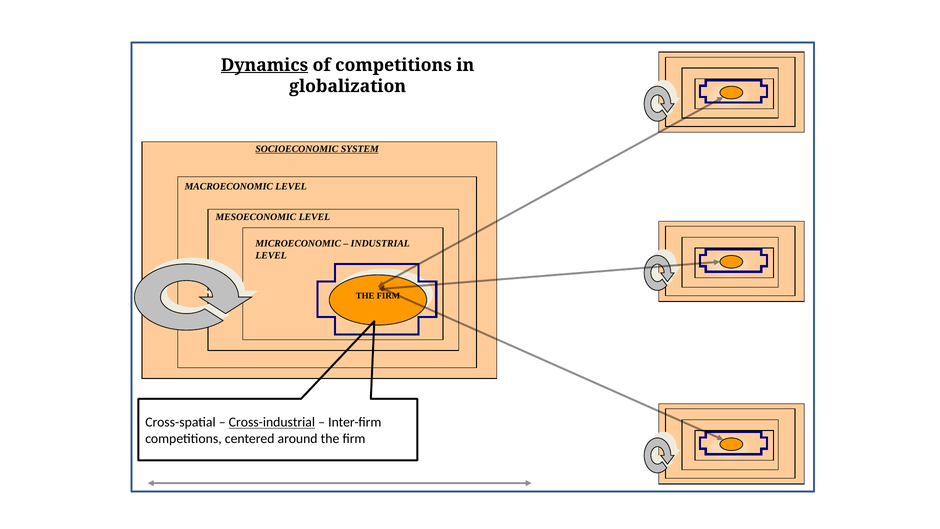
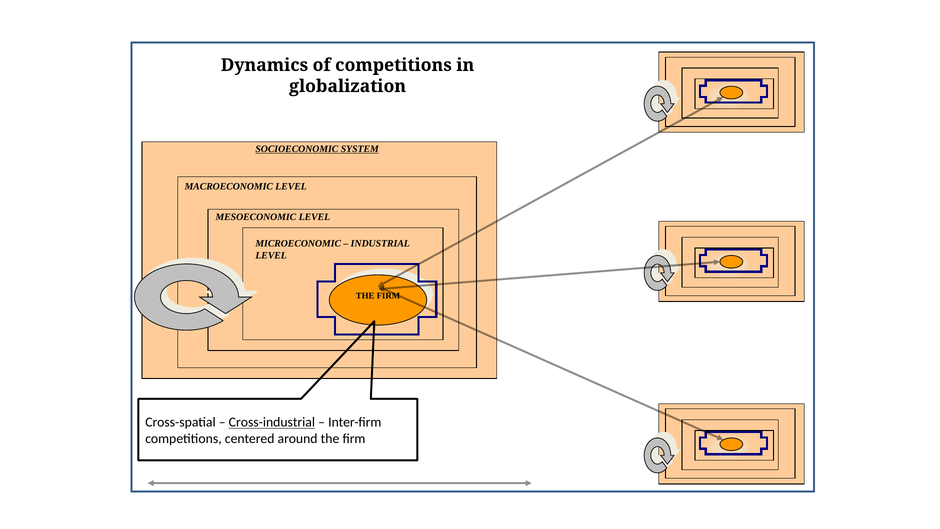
Dynamics underline: present -> none (264, 65)
